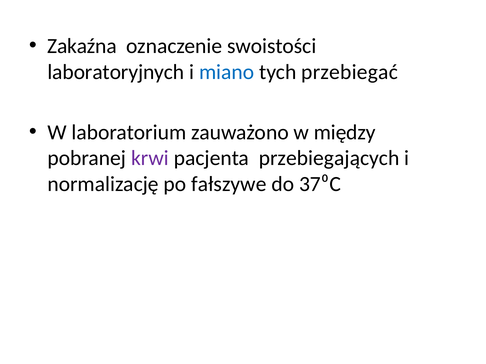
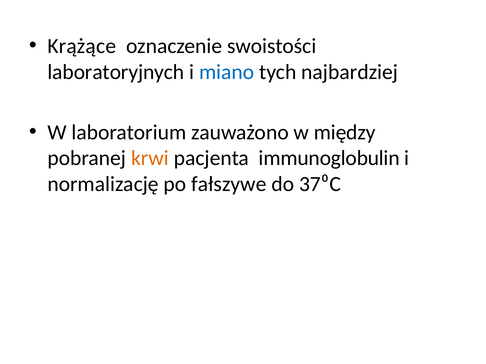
Zakaźna: Zakaźna -> Krążące (82, 46)
przebiegać: przebiegać -> najbardziej (350, 72)
krwi colour: purple -> orange (150, 158)
przebiegających: przebiegających -> immunoglobulin (329, 158)
